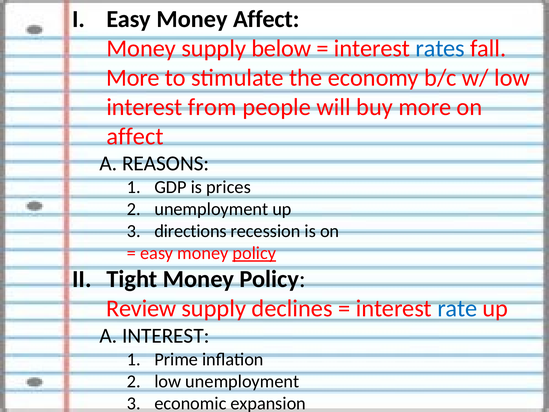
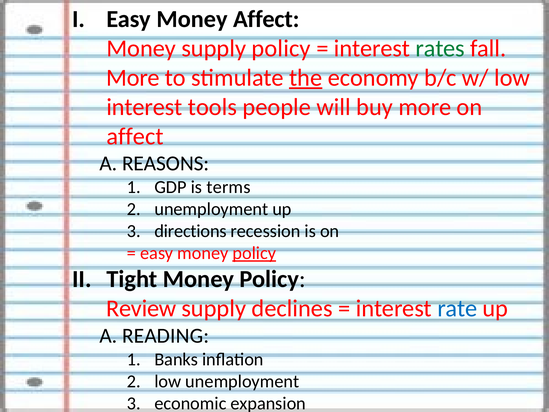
supply below: below -> policy (281, 48)
rates colour: blue -> green (440, 48)
the underline: none -> present (306, 78)
from: from -> tools (212, 107)
prices: prices -> terms (229, 187)
INTEREST: INTEREST -> READING (166, 336)
Prime: Prime -> Banks (176, 359)
